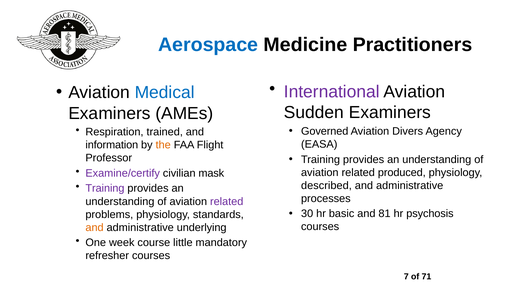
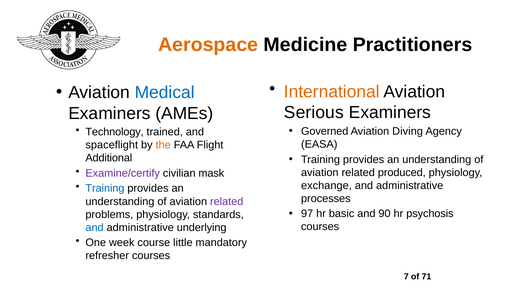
Aerospace colour: blue -> orange (208, 45)
International colour: purple -> orange (332, 92)
Sudden: Sudden -> Serious (314, 113)
Divers: Divers -> Diving (408, 131)
Respiration: Respiration -> Technology (115, 132)
information: information -> spaceflight (112, 145)
Professor: Professor -> Additional (109, 158)
described: described -> exchange (326, 186)
Training colour: purple -> blue (105, 189)
30: 30 -> 97 (307, 214)
81: 81 -> 90 (385, 214)
and colour: orange -> blue (95, 228)
